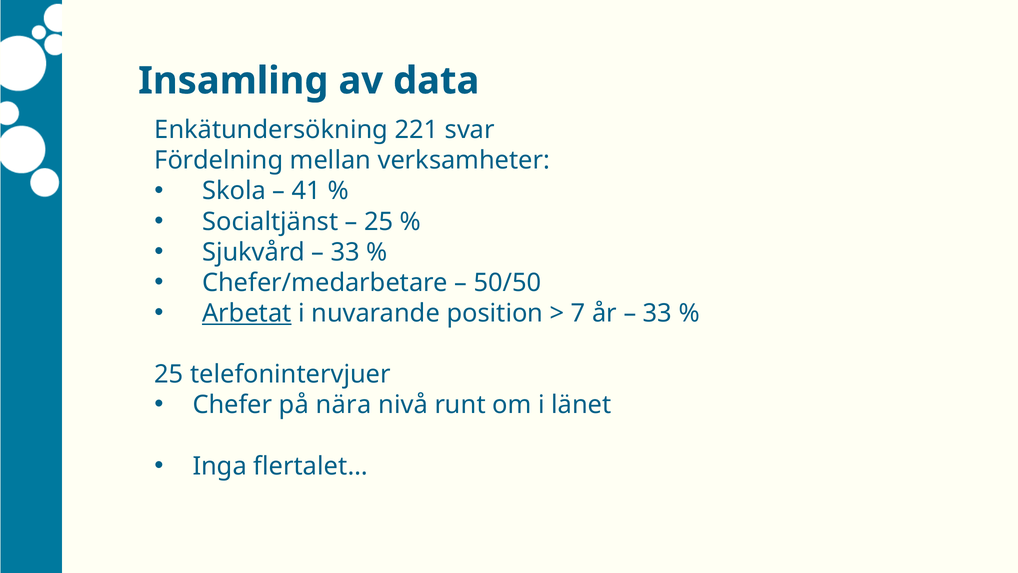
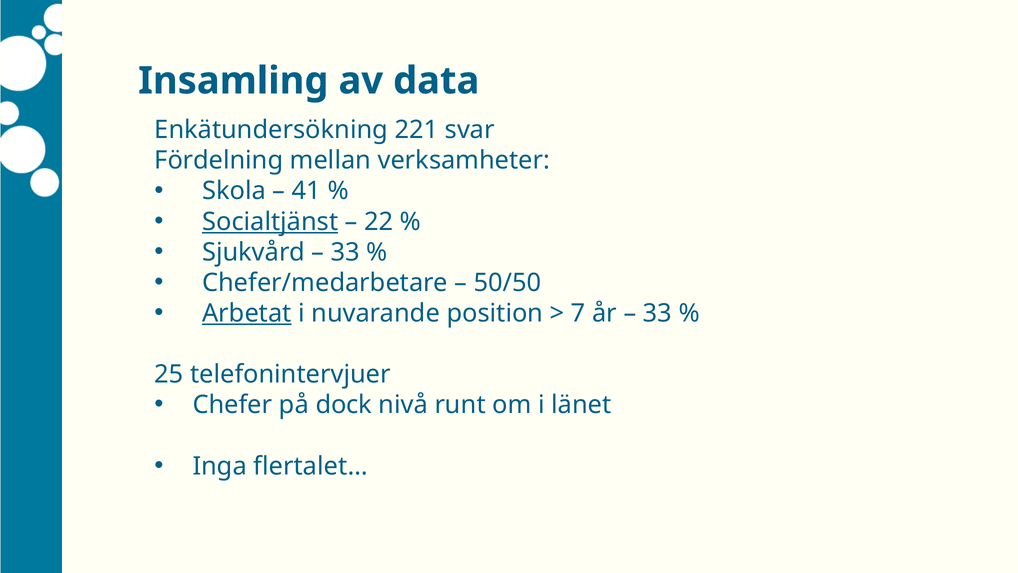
Socialtjänst underline: none -> present (270, 221)
25: 25 -> 22 (379, 221)
nära: nära -> dock (344, 405)
